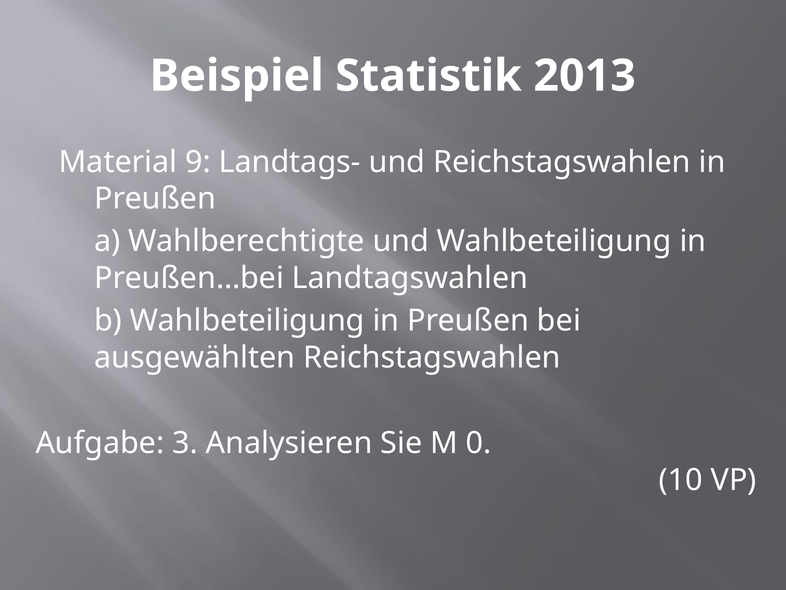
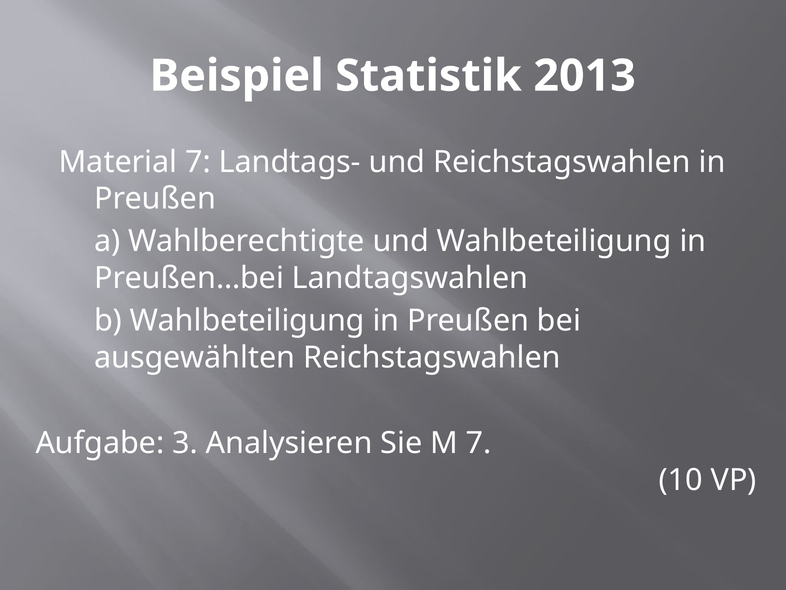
Material 9: 9 -> 7 (198, 162)
M 0: 0 -> 7 (479, 443)
